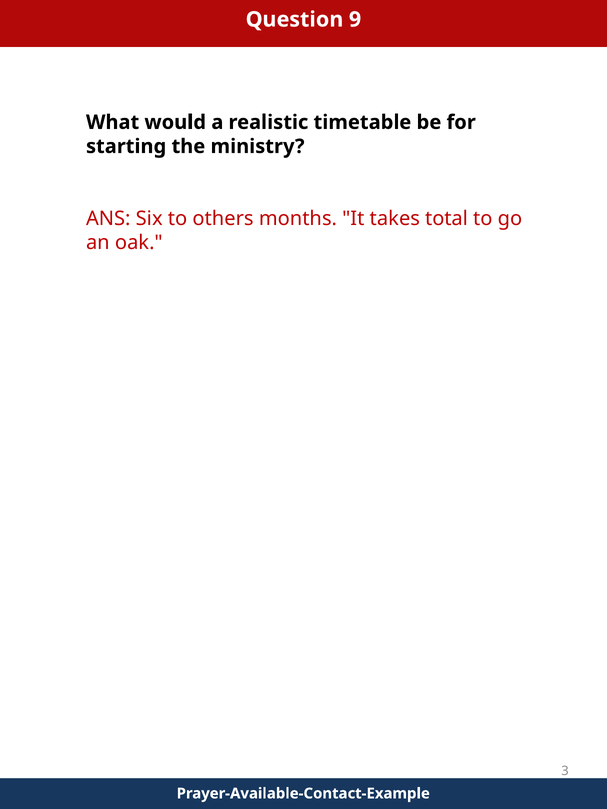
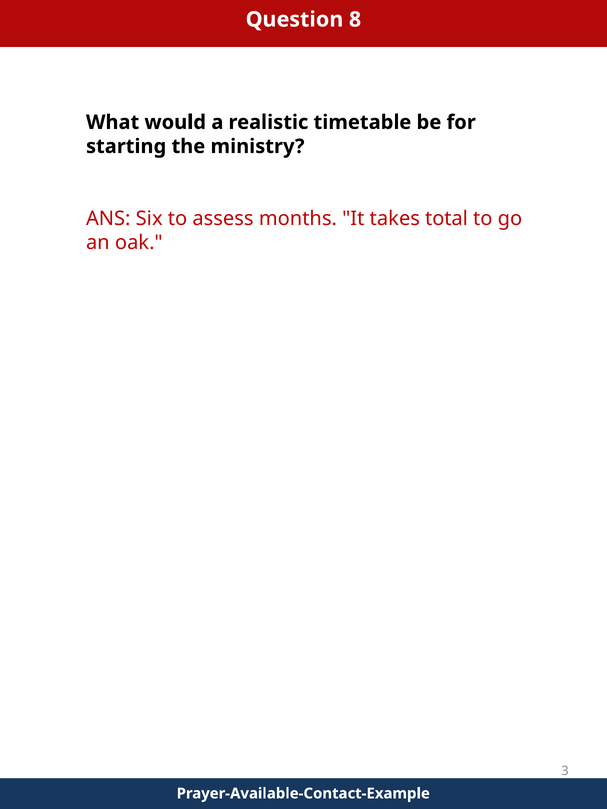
9: 9 -> 8 (355, 20)
others: others -> assess (223, 219)
